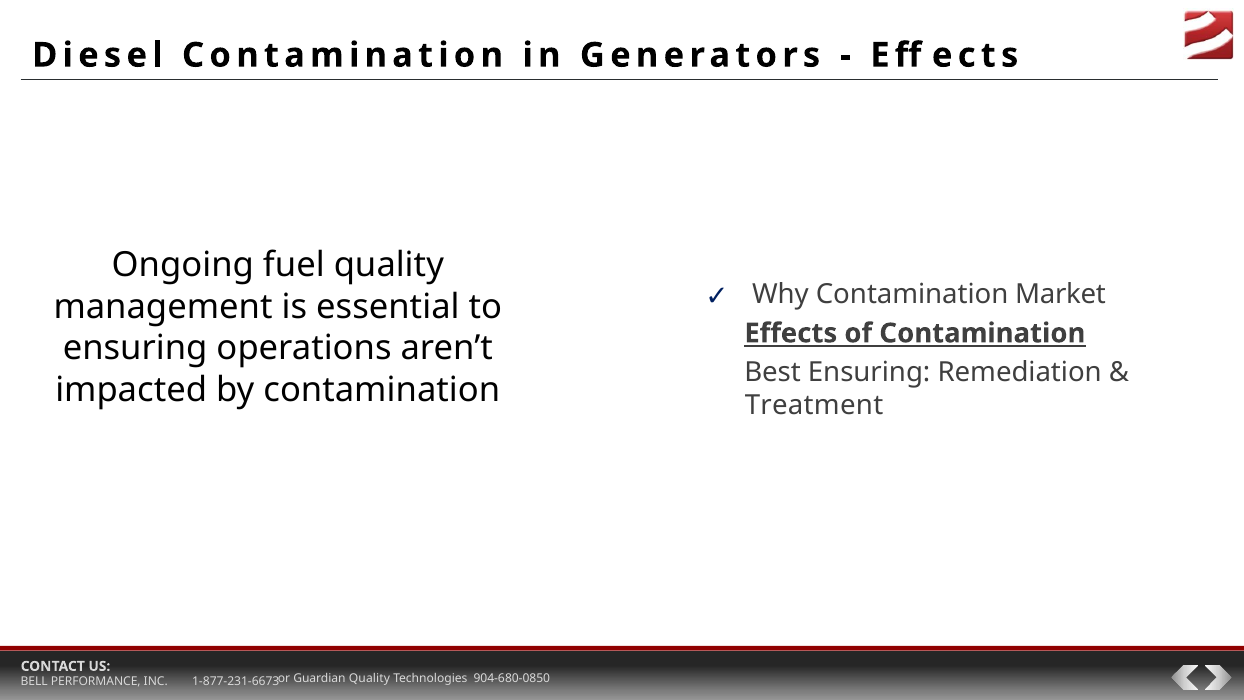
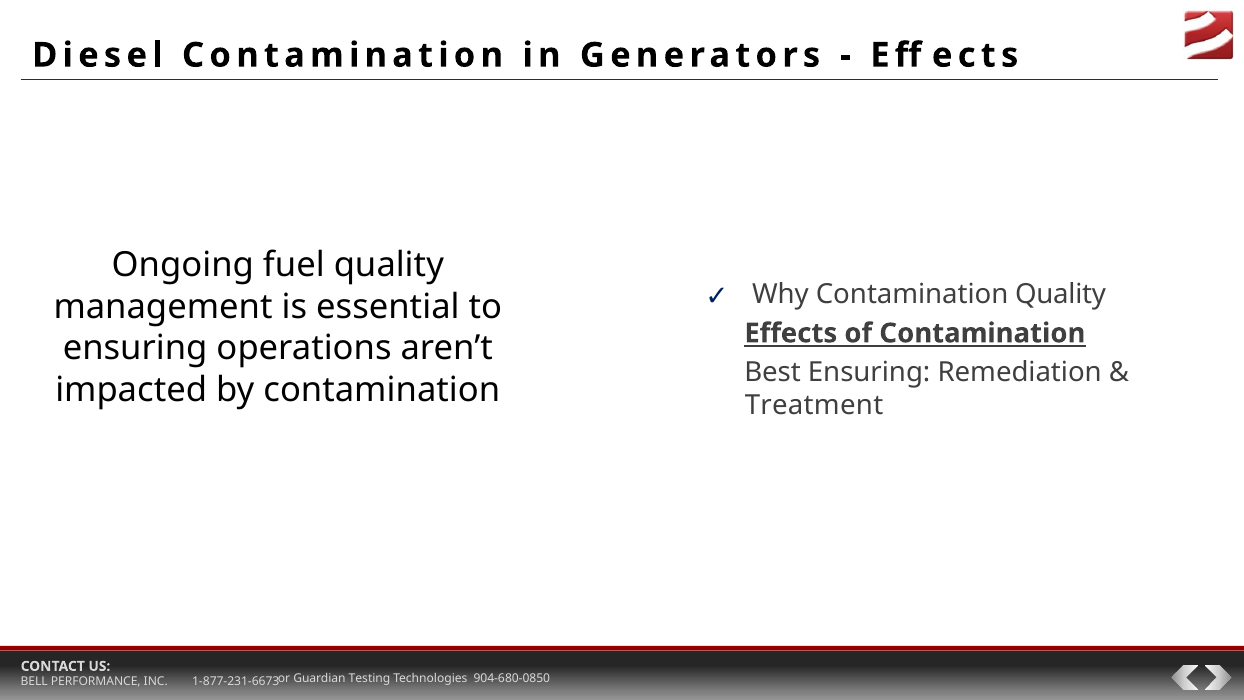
Contamination Market: Market -> Quality (1060, 294)
Guardian Quality: Quality -> Testing (370, 678)
